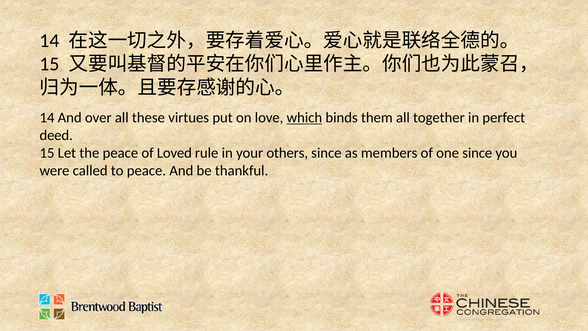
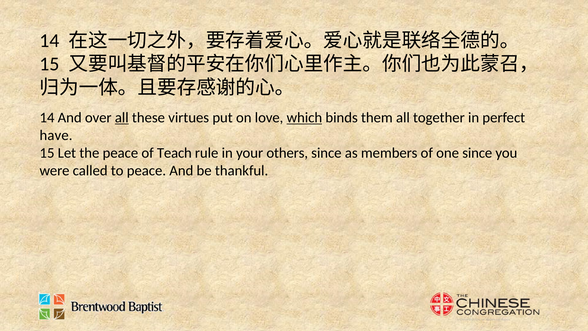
all underline: none -> present (122, 118)
deed: deed -> have (56, 135)
Loved: Loved -> Teach (174, 153)
